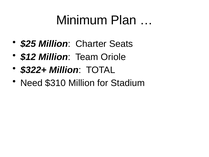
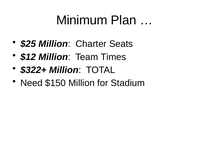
Oriole: Oriole -> Times (113, 57)
$310: $310 -> $150 (55, 83)
